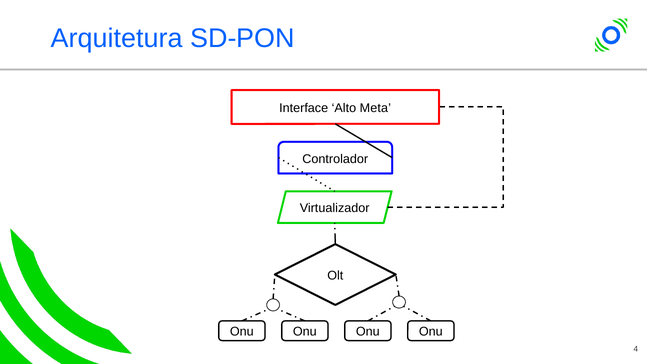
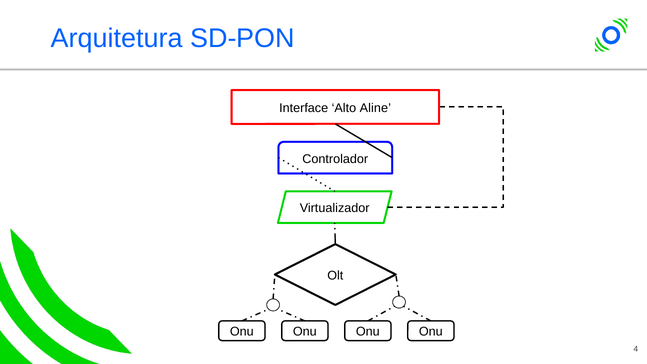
Meta: Meta -> Aline (375, 108)
